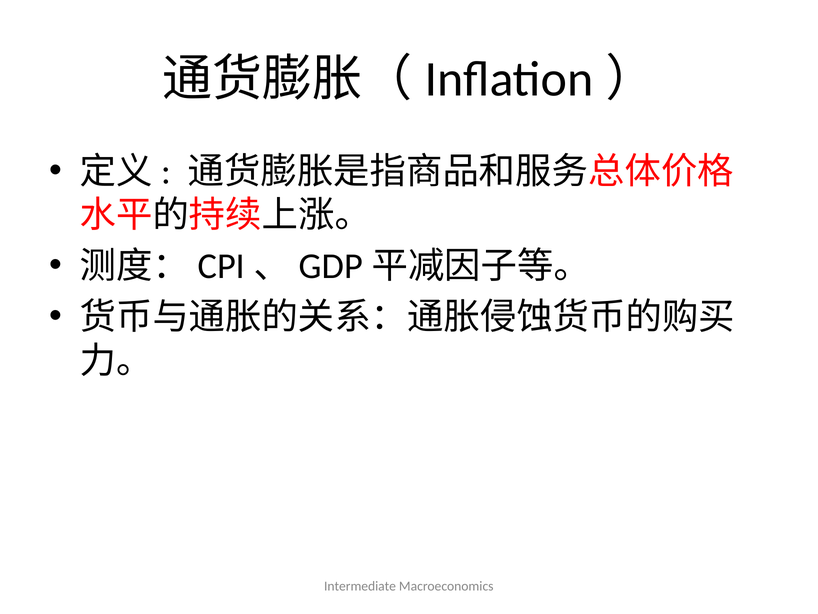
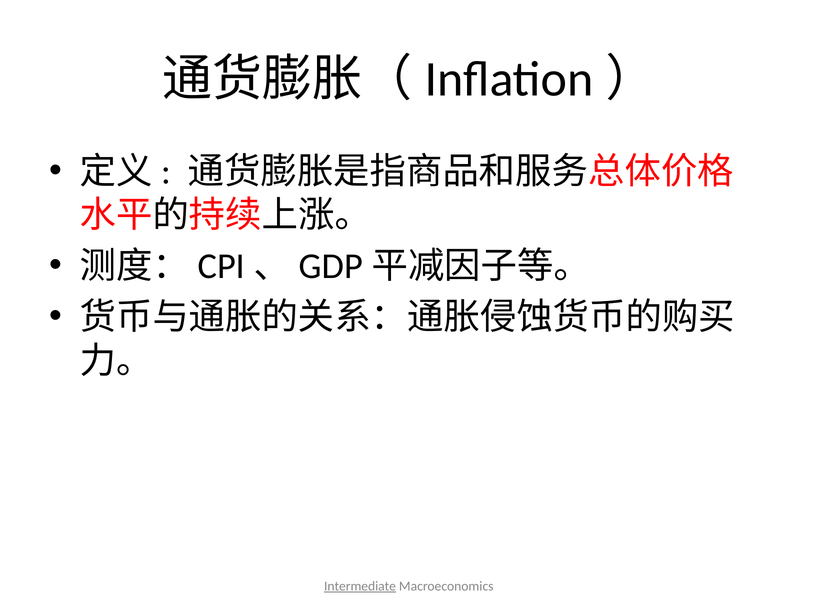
Intermediate underline: none -> present (360, 586)
